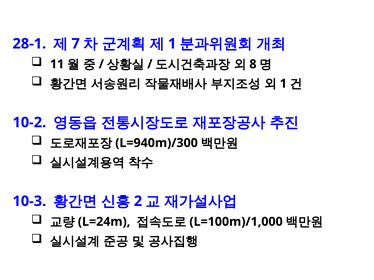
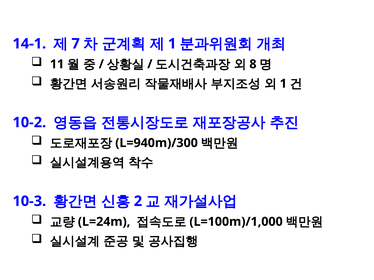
28-1: 28-1 -> 14-1 (29, 44)
